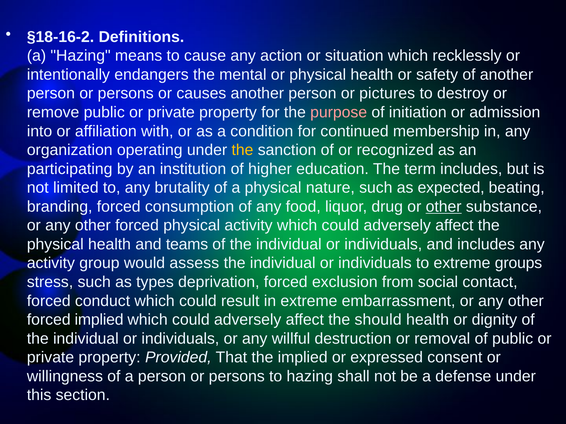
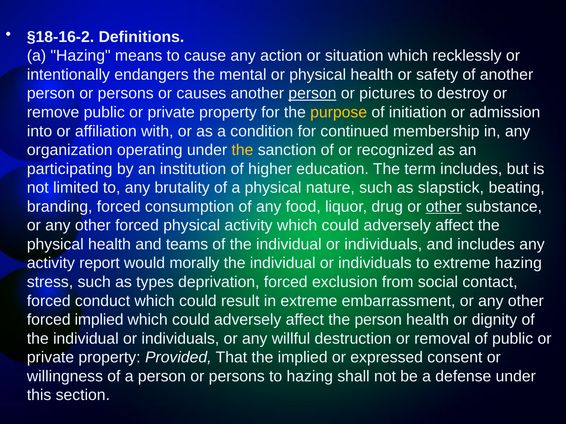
person underline: none -> present (312, 94)
purpose colour: pink -> yellow (339, 112)
expected: expected -> slapstick (451, 188)
group: group -> report (100, 263)
assess: assess -> morally (194, 263)
extreme groups: groups -> hazing (518, 263)
the should: should -> person (378, 320)
